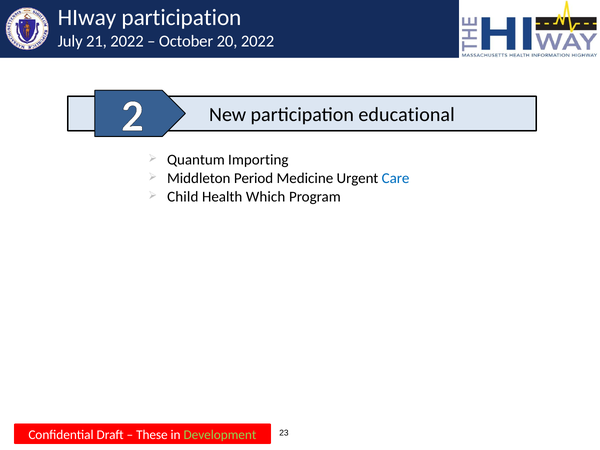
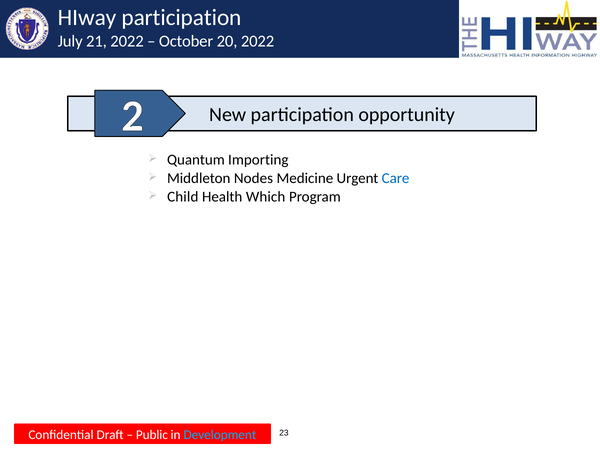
educational: educational -> opportunity (407, 115)
Period: Period -> Nodes (253, 178)
These: These -> Public (152, 435)
Development colour: light green -> light blue (220, 435)
